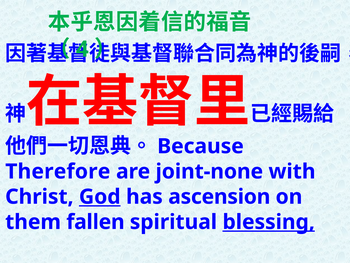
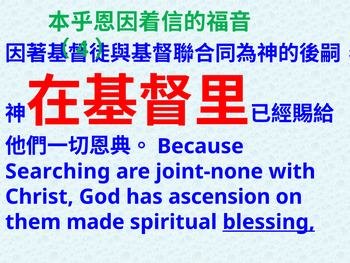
Therefore: Therefore -> Searching (58, 171)
God underline: present -> none (100, 196)
fallen: fallen -> made (95, 222)
